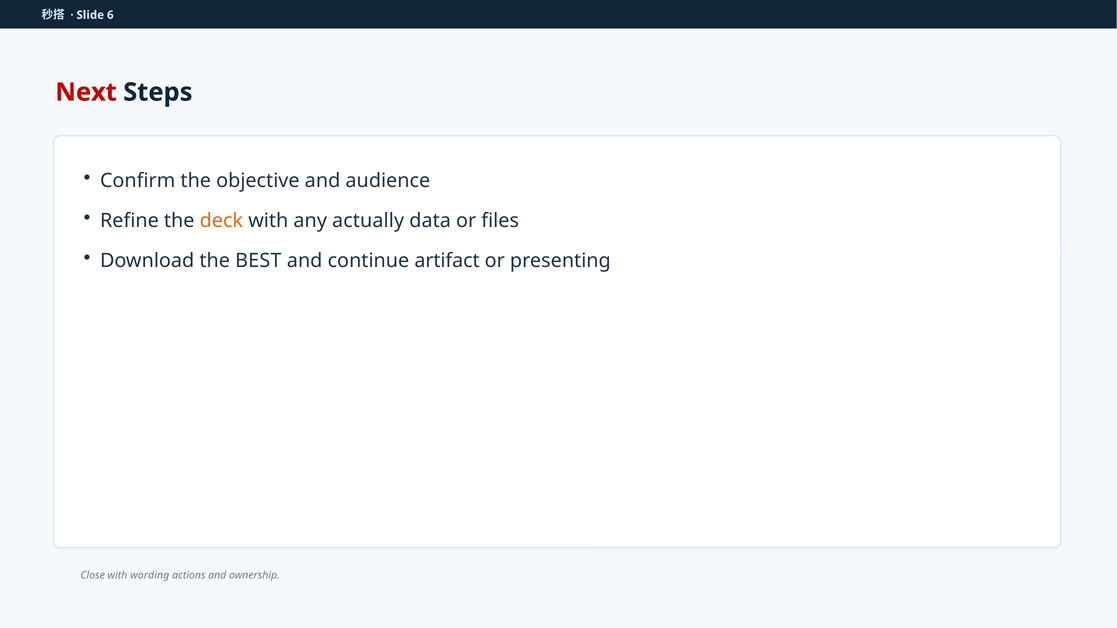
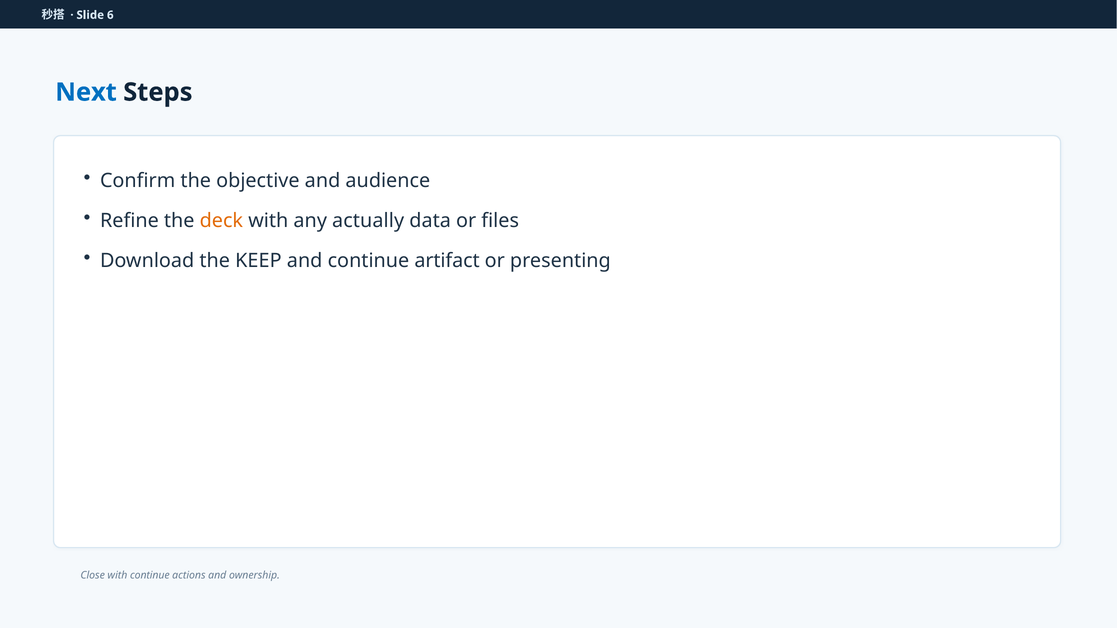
Next colour: red -> blue (86, 92)
BEST: BEST -> KEEP (258, 261)
with wording: wording -> continue (150, 575)
